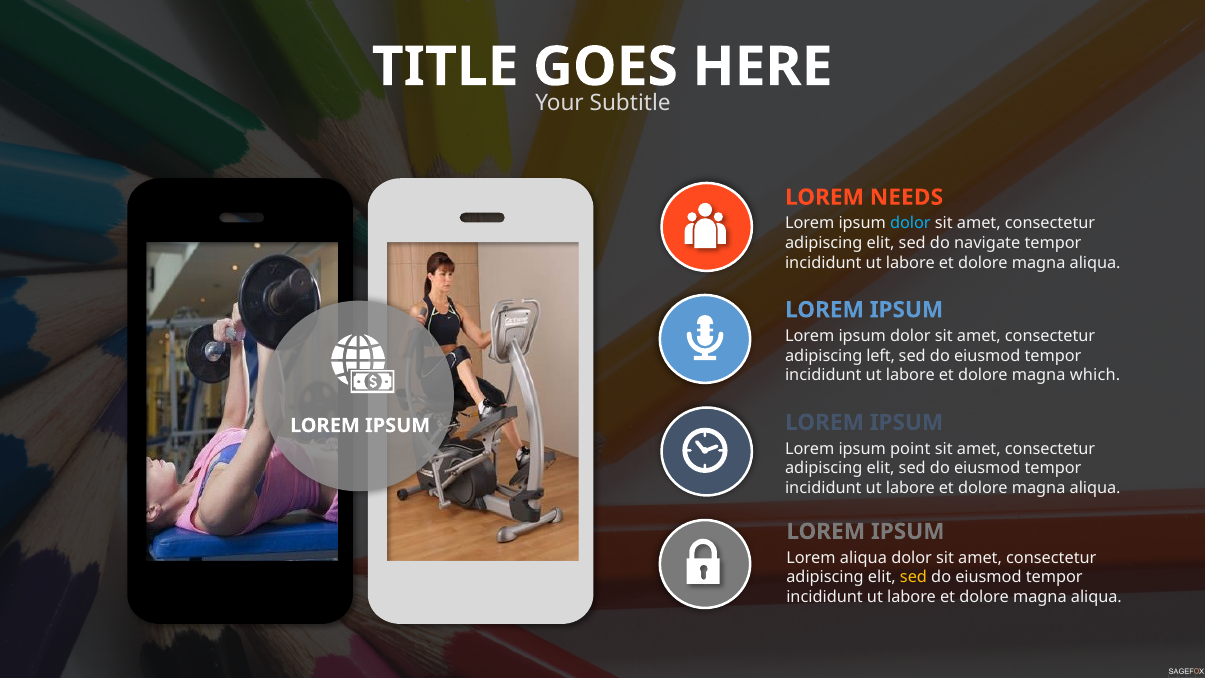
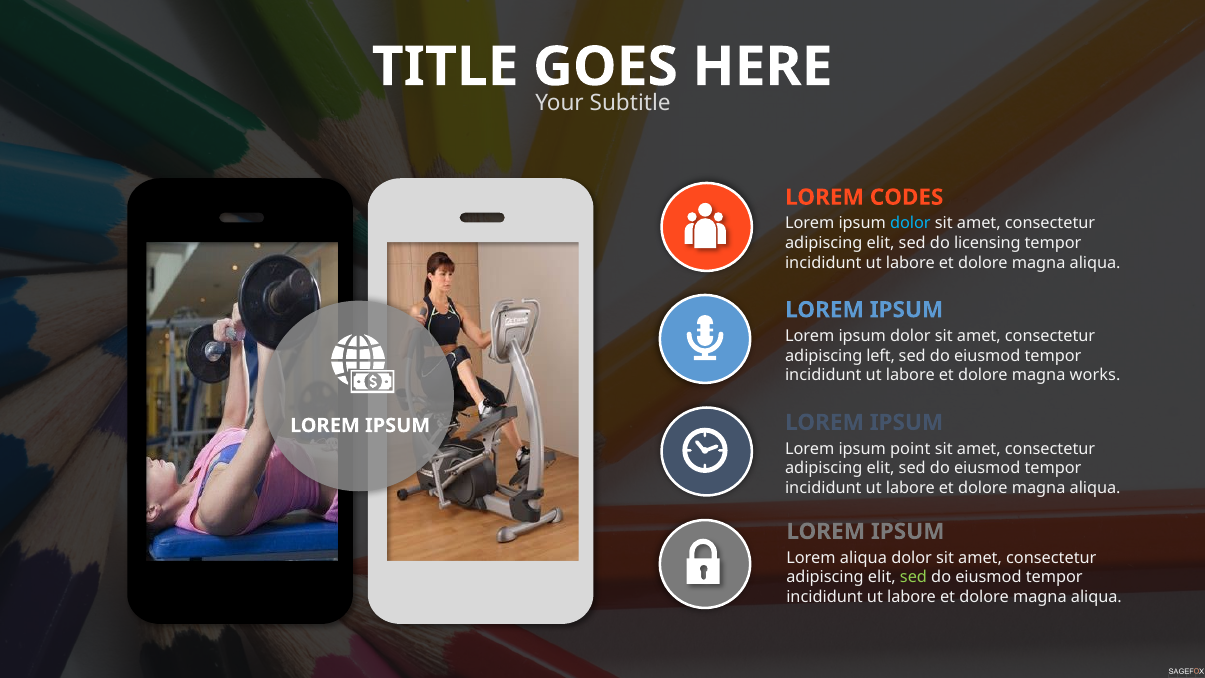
NEEDS: NEEDS -> CODES (907, 197)
navigate: navigate -> licensing (987, 243)
which: which -> works (1095, 375)
sed colour: yellow -> light green (913, 577)
